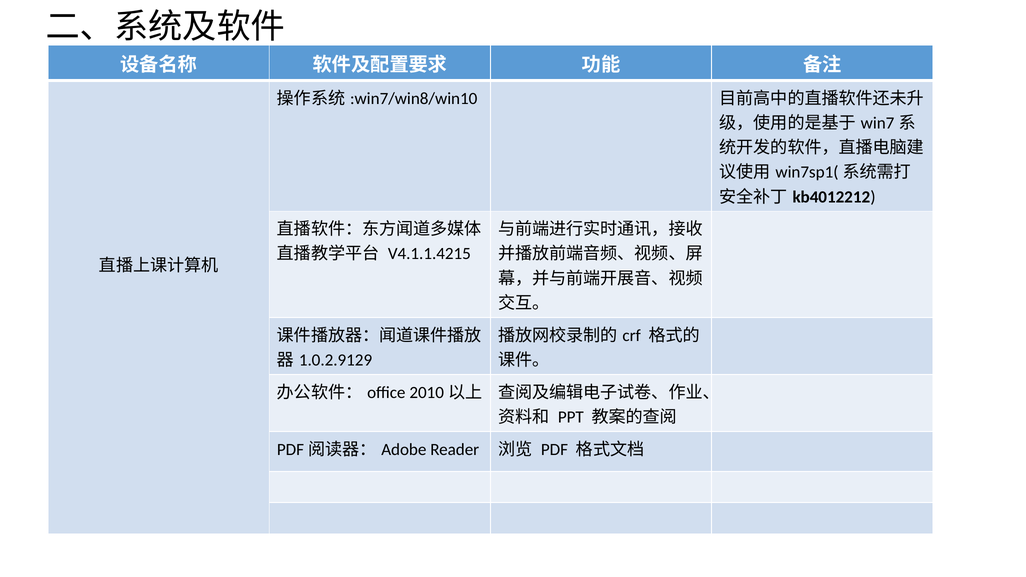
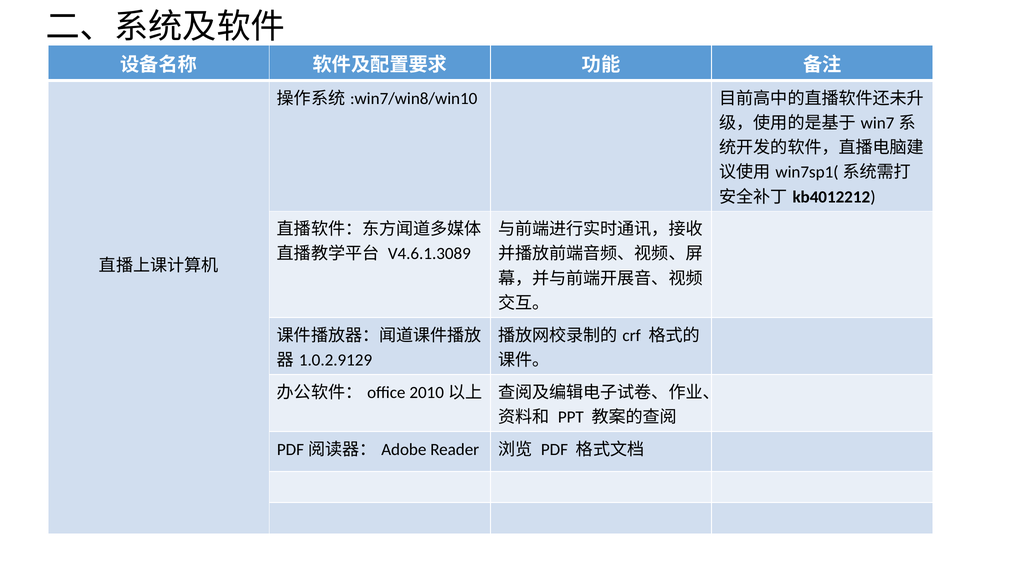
V4.1.1.4215: V4.1.1.4215 -> V4.6.1.3089 (429, 254)
